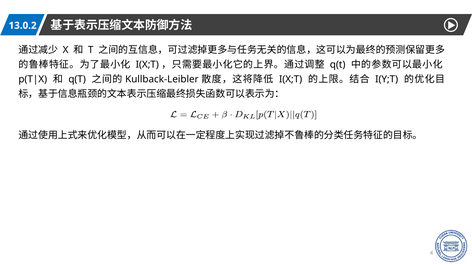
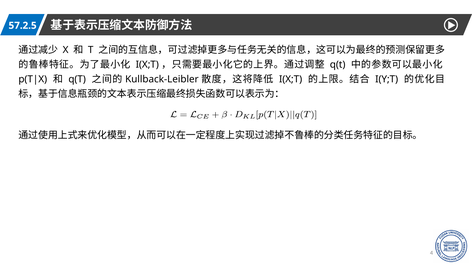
13.0.2: 13.0.2 -> 57.2.5 (23, 26)
